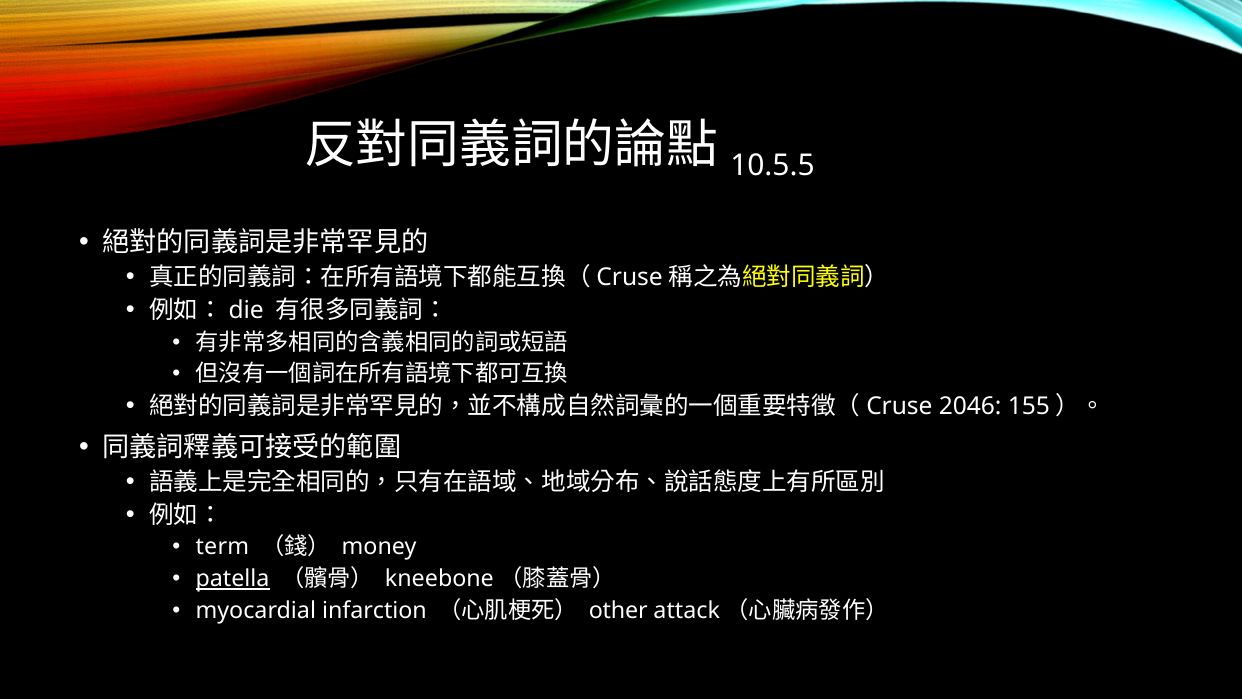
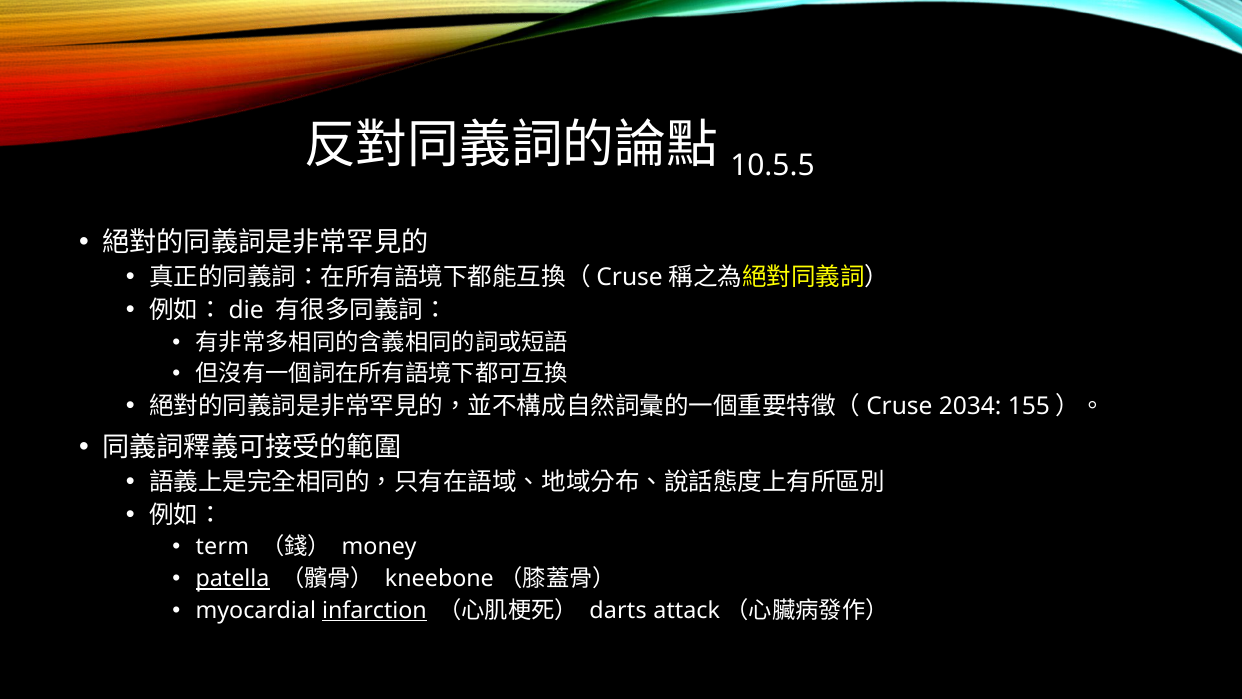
2046: 2046 -> 2034 (970, 406)
infarction underline: none -> present (374, 610)
other: other -> darts (618, 610)
